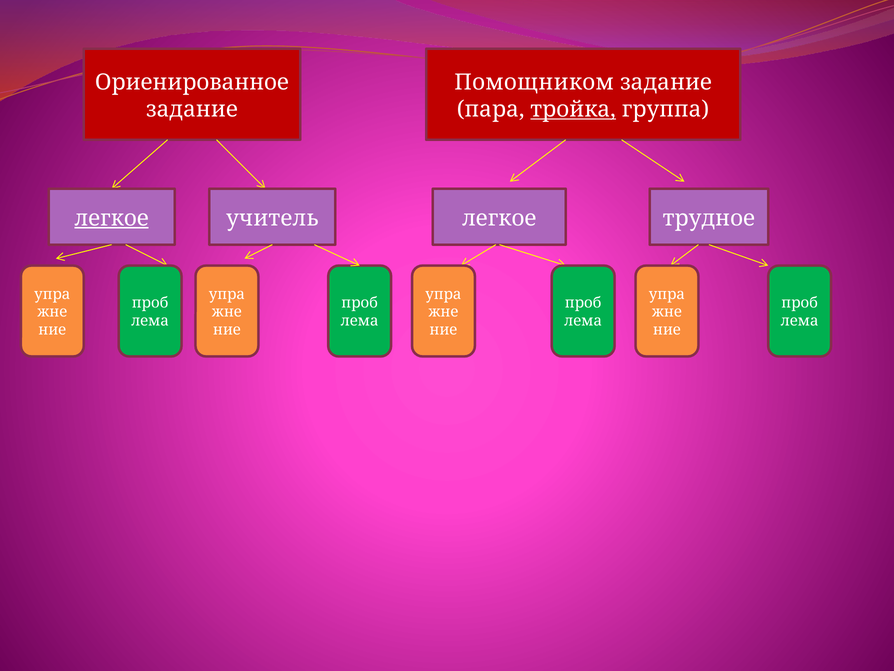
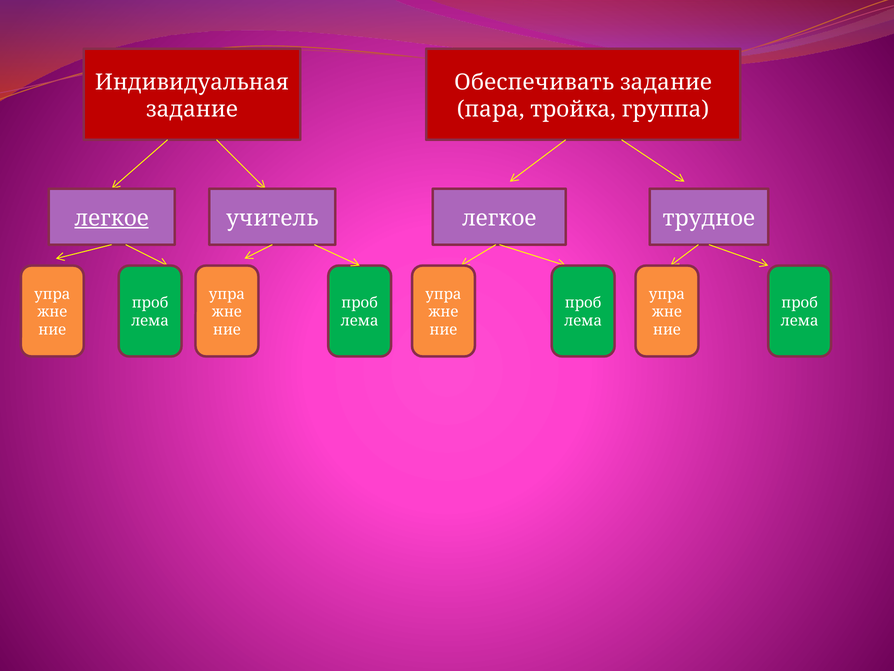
Ориенированное: Ориенированное -> Индивидуальная (192, 82)
Помощником: Помощником -> Обеспечивать (534, 82)
тройка underline: present -> none (573, 109)
